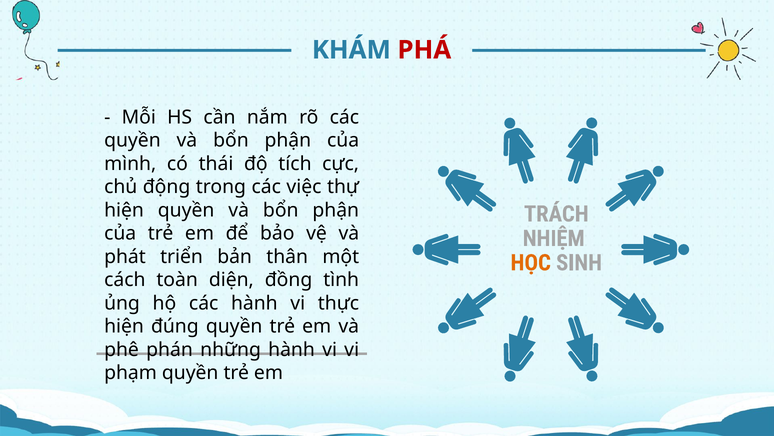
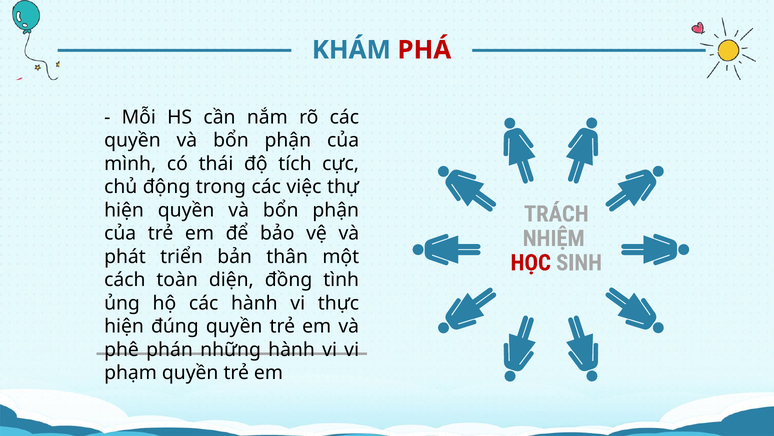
HỌC colour: orange -> red (531, 262)
